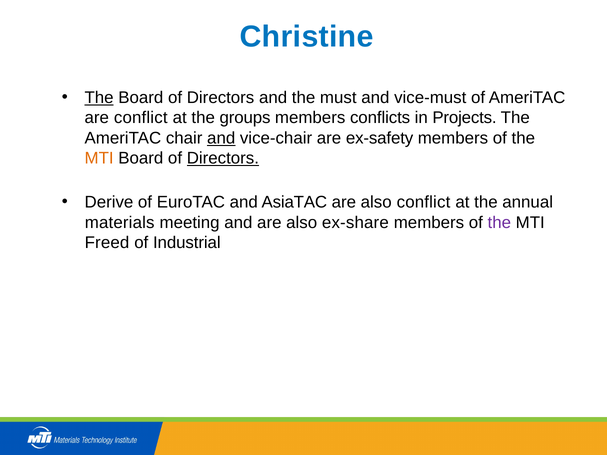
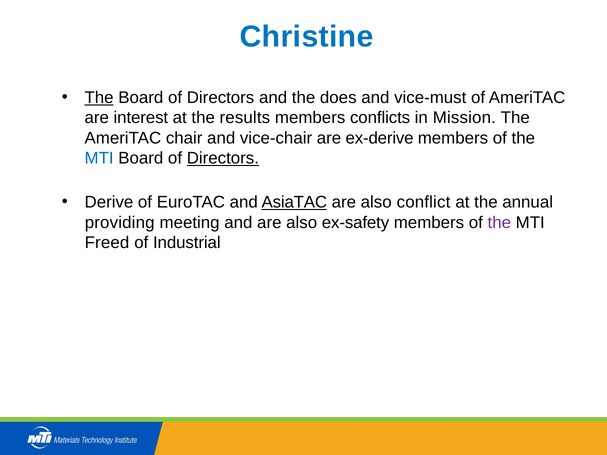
must: must -> does (338, 98)
are conflict: conflict -> interest (141, 118)
groups: groups -> results (245, 118)
Projects: Projects -> Mission (464, 118)
and underline: present -> none (221, 138)
ex-safety: ex-safety -> ex-derive (380, 138)
MTI colour: orange -> blue (99, 158)
AsiaTAC underline: none -> present (294, 202)
materials: materials -> providing (120, 223)
ex-share: ex-share -> ex-safety (356, 223)
